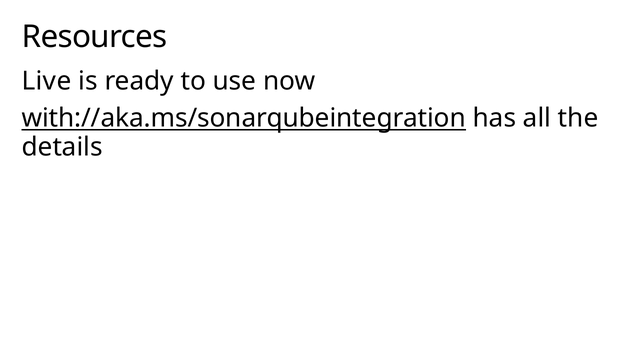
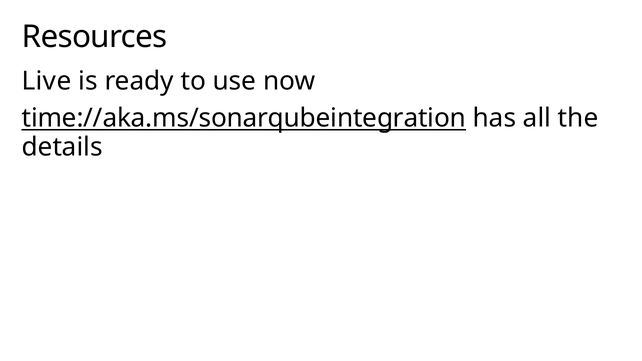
with://aka.ms/sonarqubeintegration: with://aka.ms/sonarqubeintegration -> time://aka.ms/sonarqubeintegration (244, 118)
